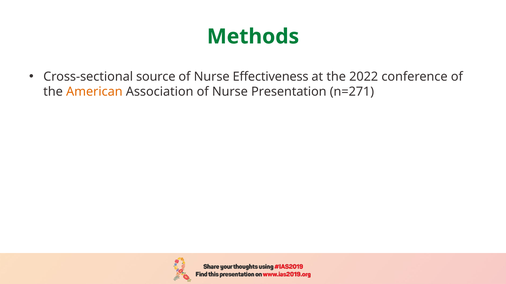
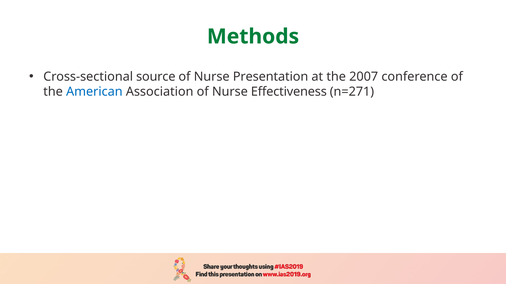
Effectiveness: Effectiveness -> Presentation (271, 77)
2022: 2022 -> 2007 (364, 77)
American colour: orange -> blue (94, 92)
Presentation: Presentation -> Effectiveness (289, 92)
